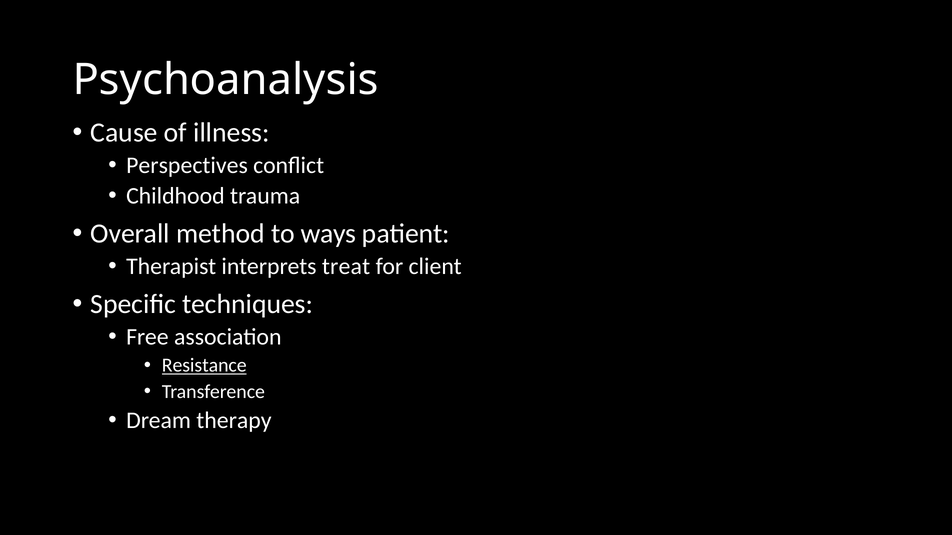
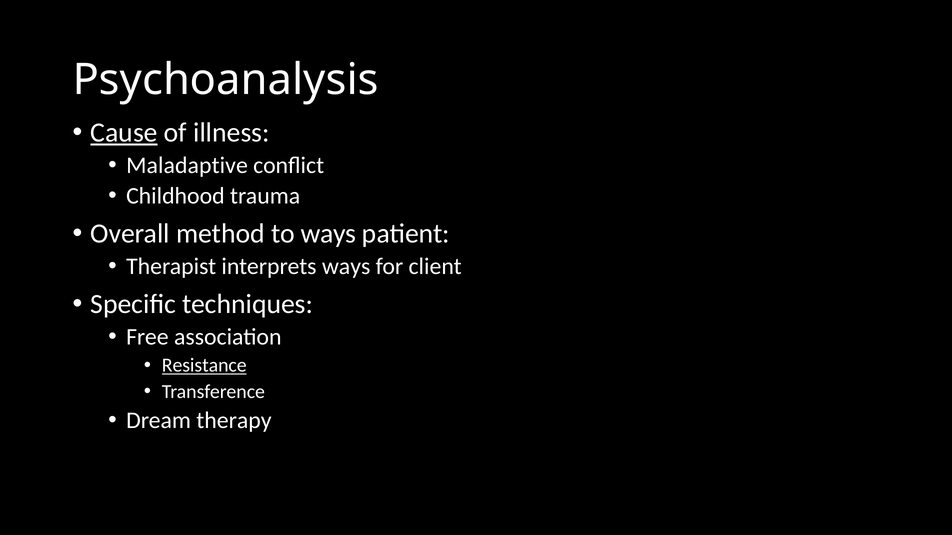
Cause underline: none -> present (124, 133)
Perspectives: Perspectives -> Maladaptive (187, 165)
interprets treat: treat -> ways (346, 267)
